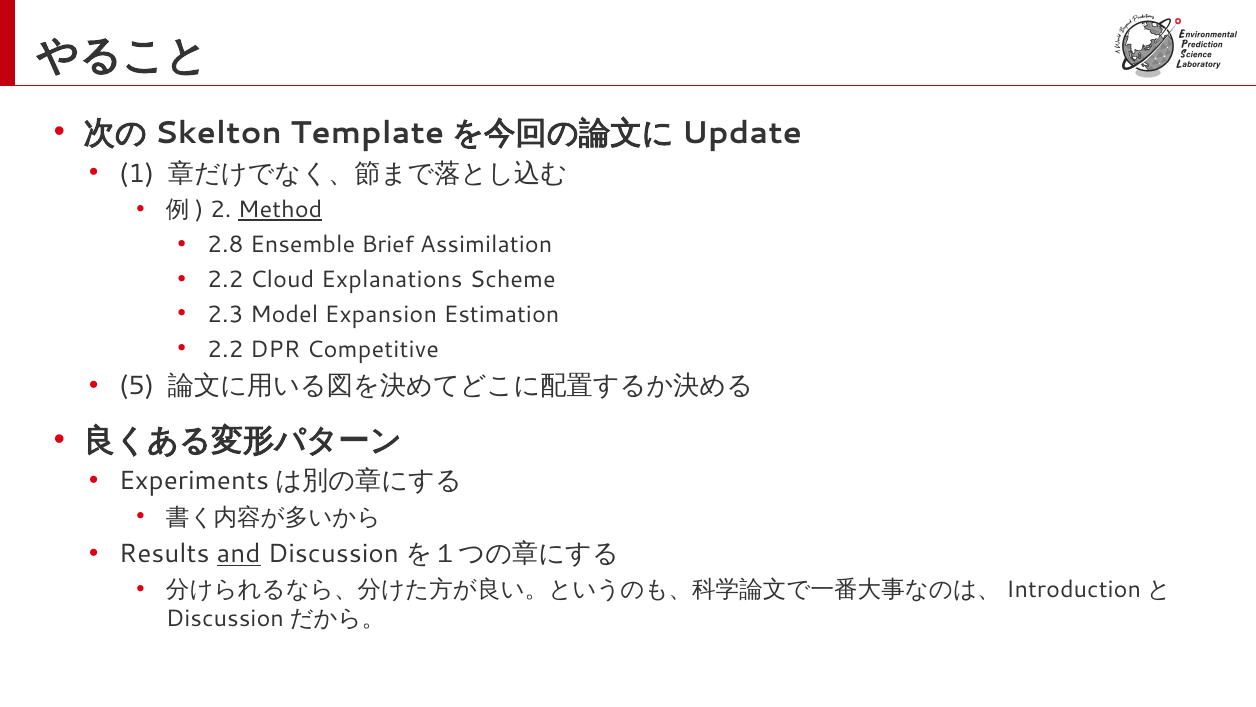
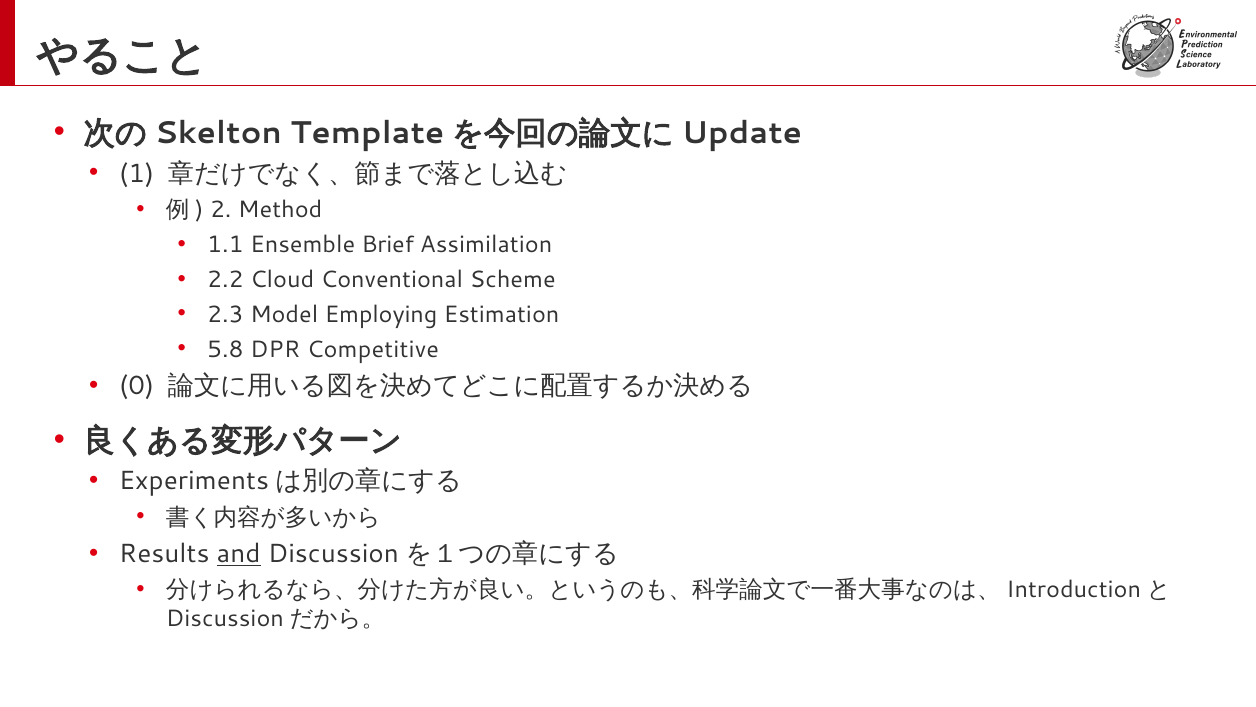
Method underline: present -> none (280, 210)
2.8: 2.8 -> 1.1 (225, 245)
Explanations: Explanations -> Conventional (392, 279)
Expansion: Expansion -> Employing (381, 314)
2.2: 2.2 -> 5.8 (225, 349)
5: 5 -> 0 (137, 386)
